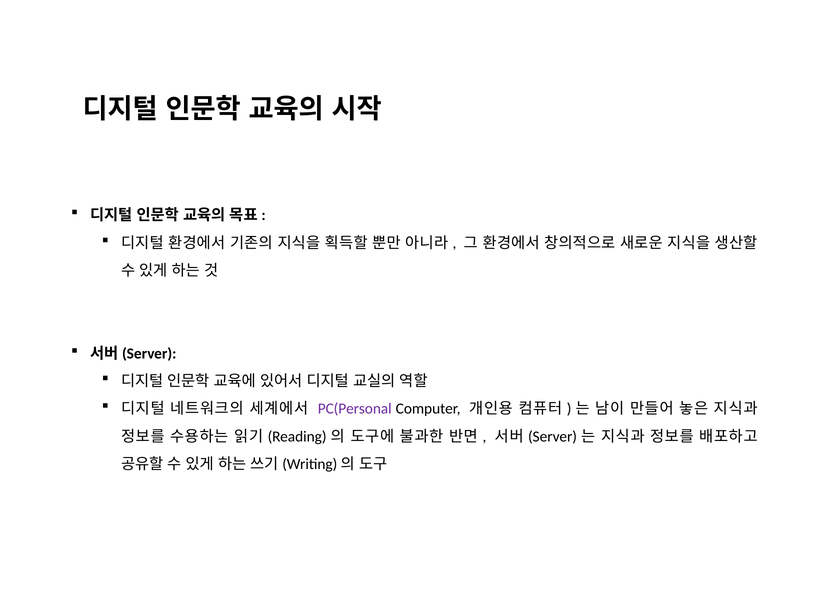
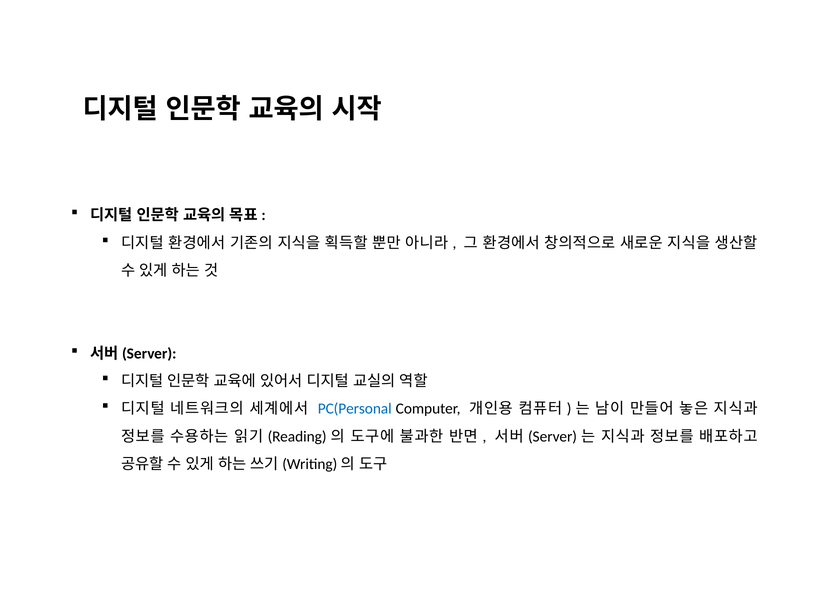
PC(Personal colour: purple -> blue (355, 408)
